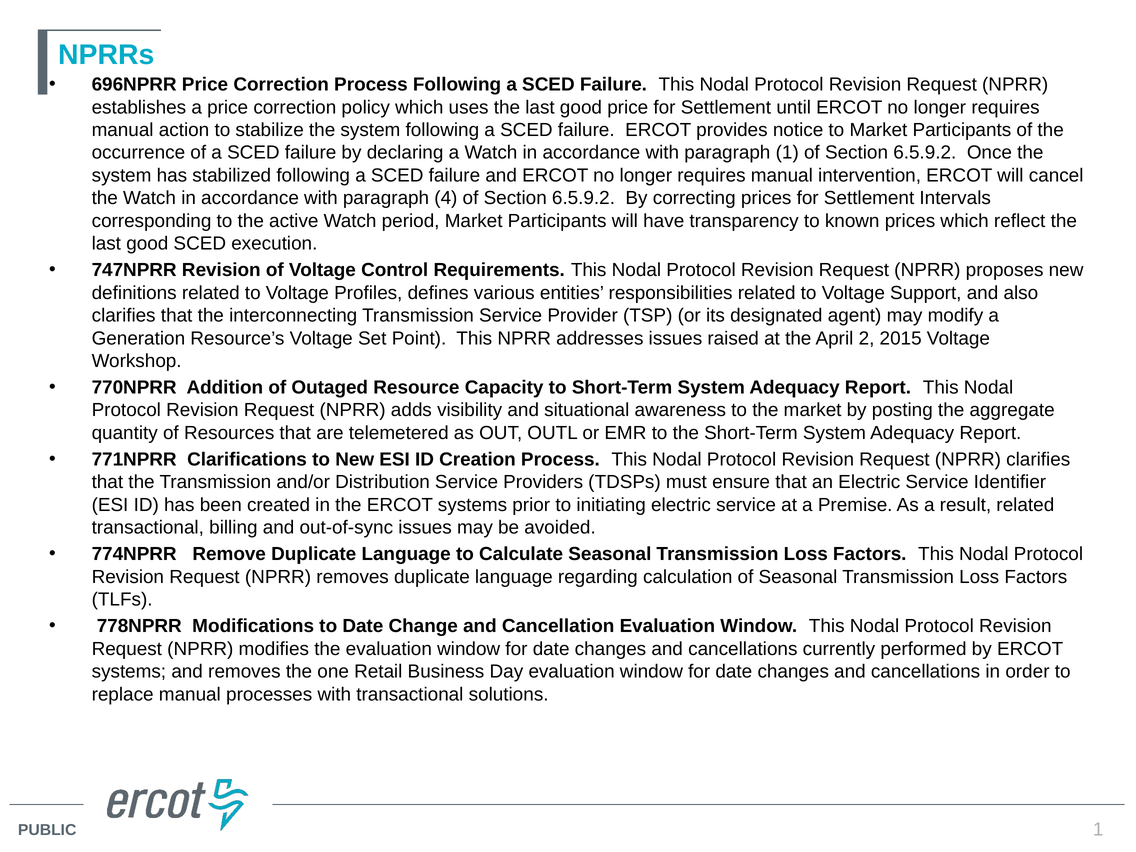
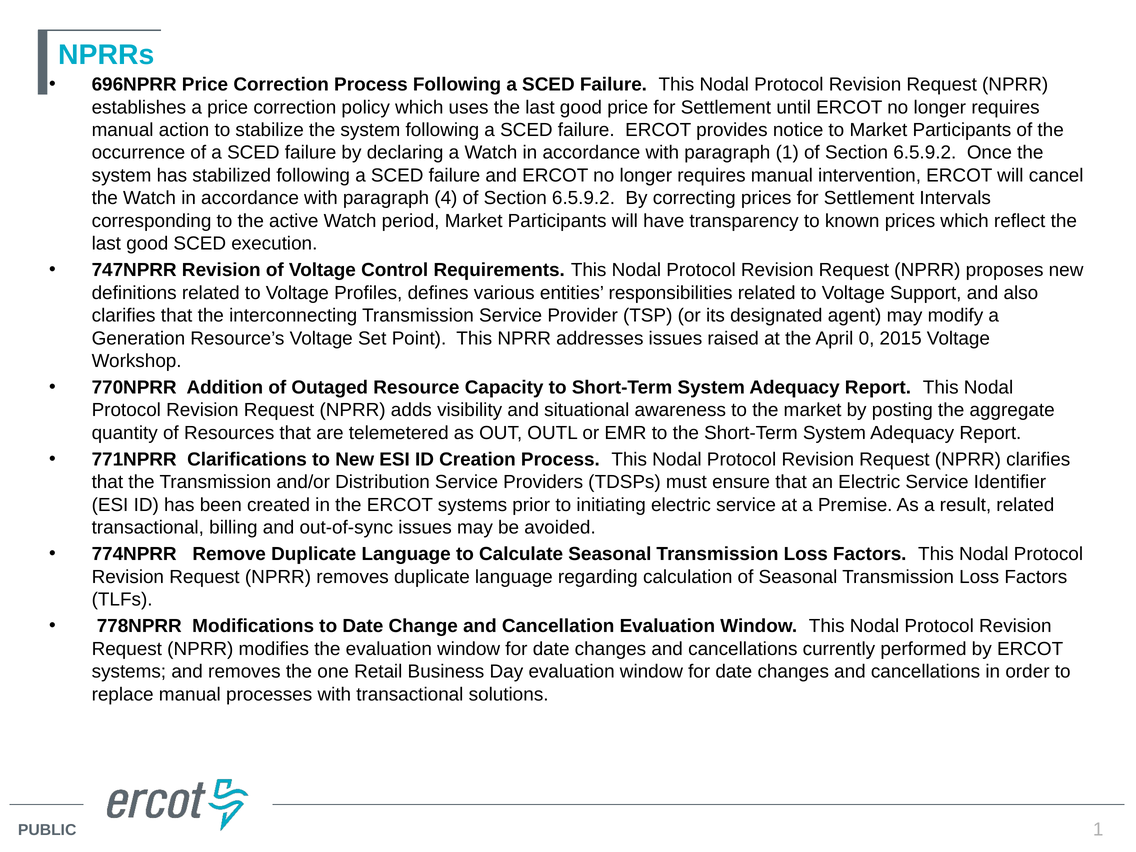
2: 2 -> 0 (867, 338)
